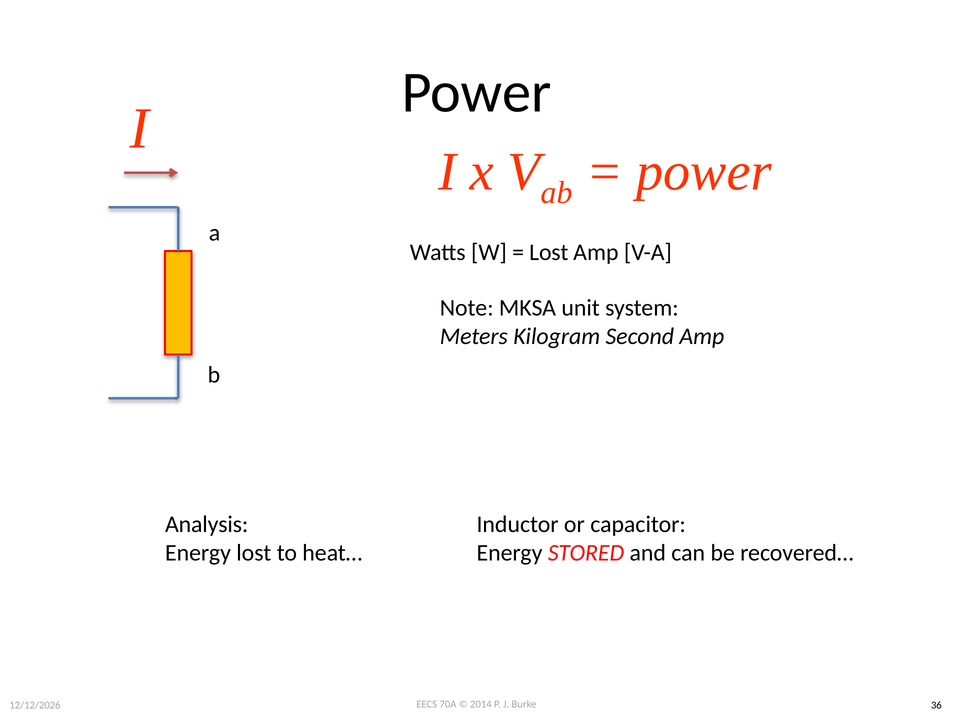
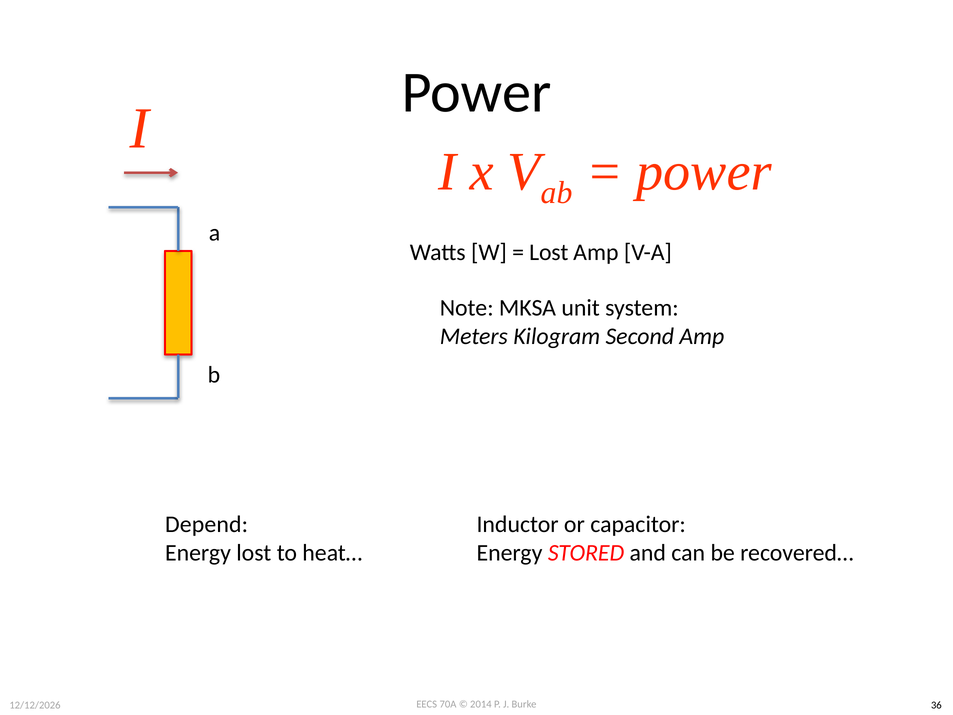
Analysis: Analysis -> Depend (207, 524)
